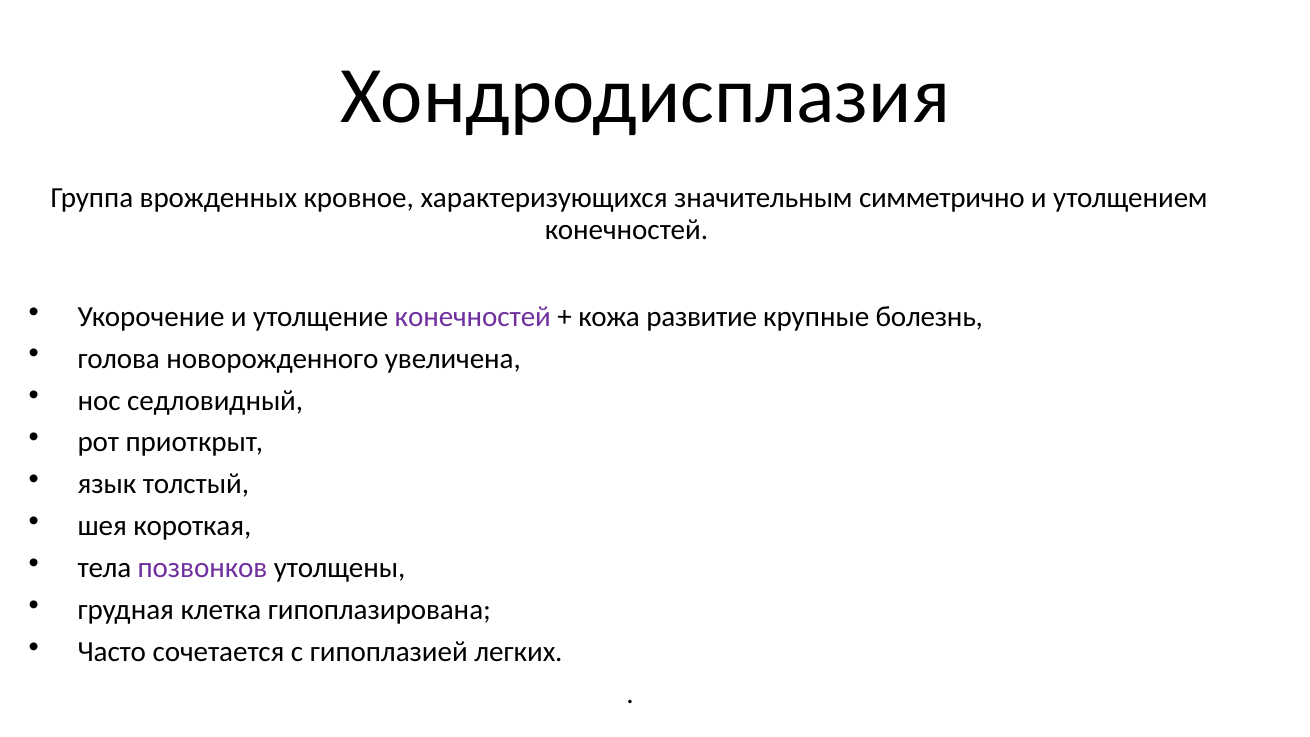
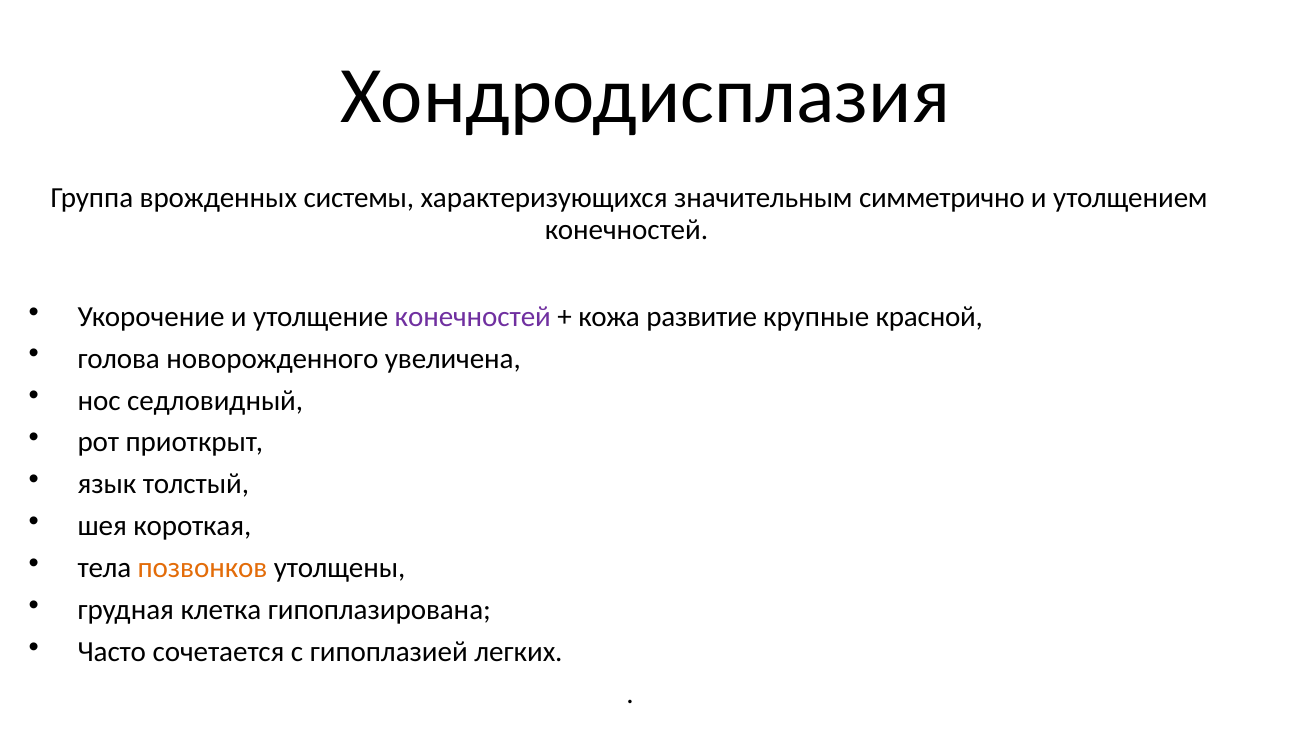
кровное: кровное -> системы (359, 198)
болезнь: болезнь -> красной (929, 317)
позвонков colour: purple -> orange (203, 568)
